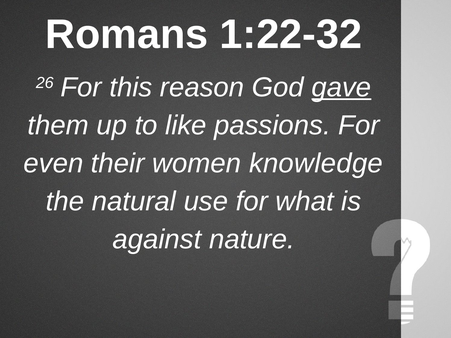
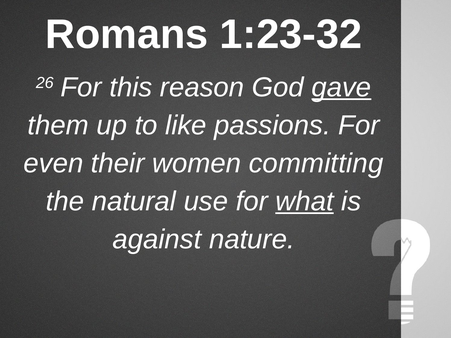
1:22-32: 1:22-32 -> 1:23-32 (291, 34)
knowledge: knowledge -> committing (316, 163)
what underline: none -> present (305, 201)
